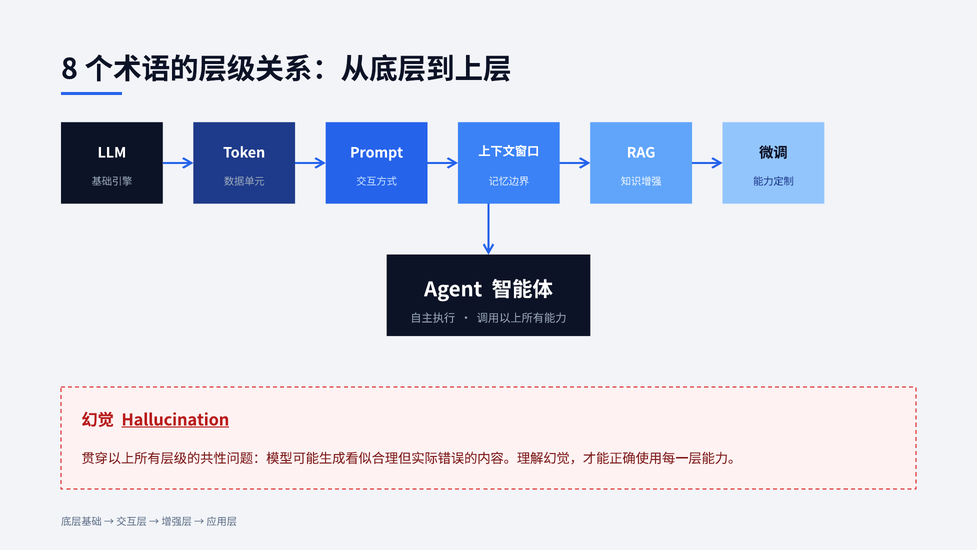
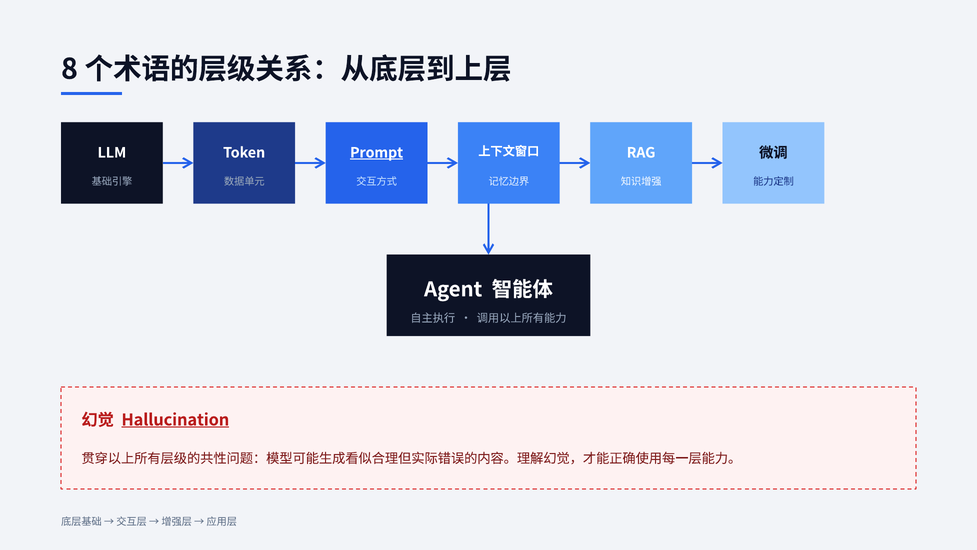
Prompt underline: none -> present (377, 153)
